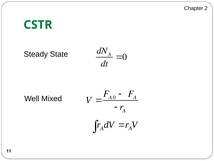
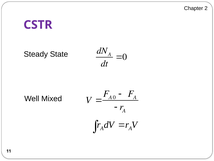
CSTR colour: green -> purple (38, 25)
